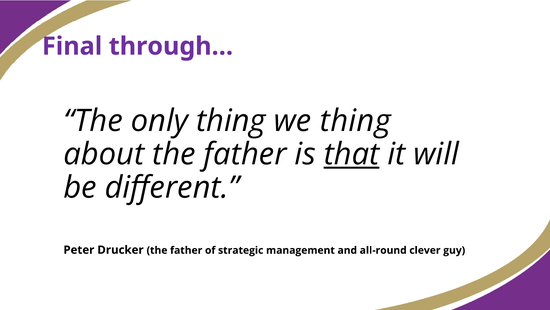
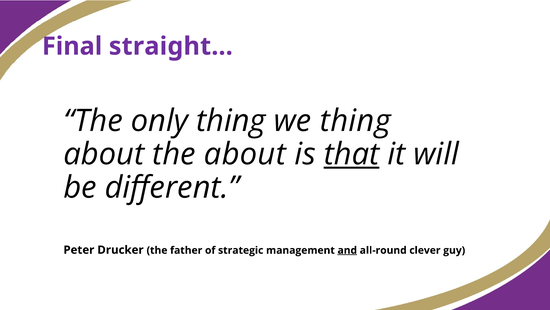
through…: through… -> straight… (171, 46)
about the father: father -> about (245, 154)
and underline: none -> present (347, 250)
